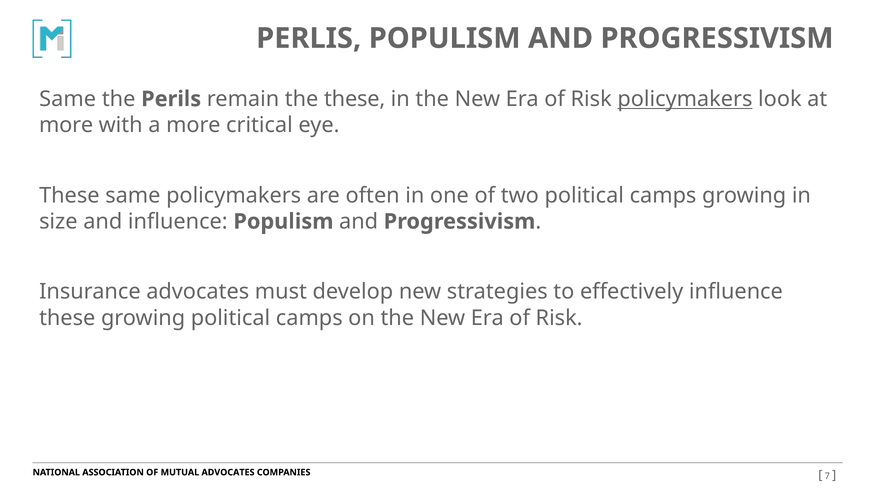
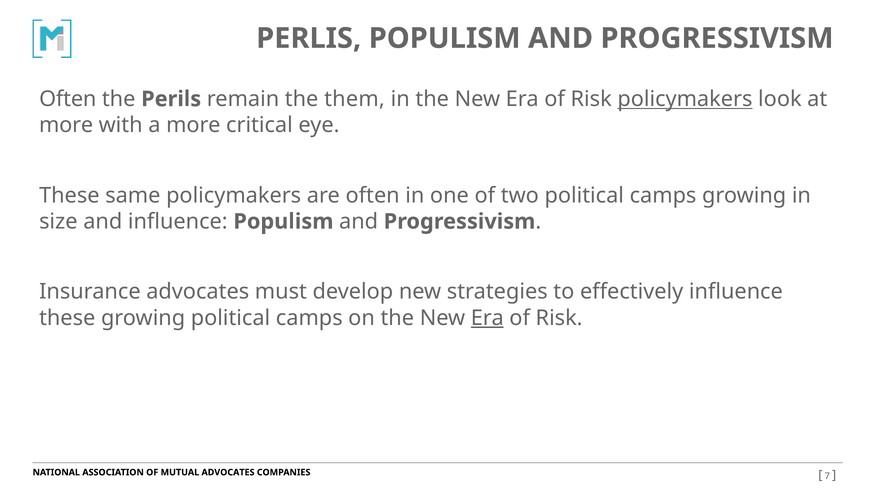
Same: Same -> Often (68, 99)
the these: these -> them (354, 99)
Era underline: none -> present (487, 318)
